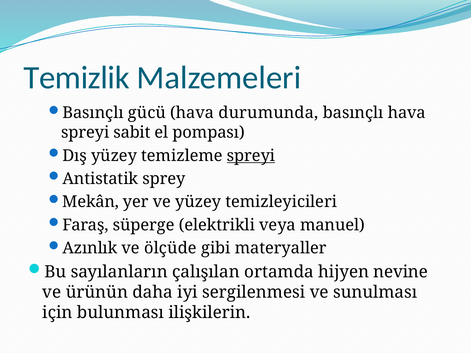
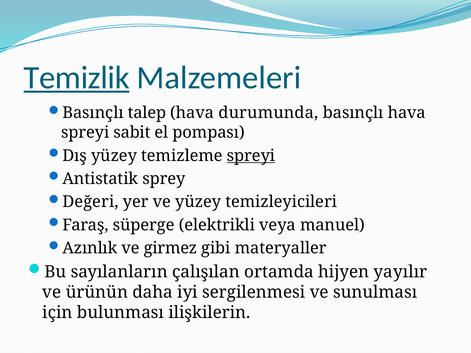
Temizlik underline: none -> present (77, 78)
gücü: gücü -> talep (147, 113)
Mekân: Mekân -> Değeri (90, 202)
ölçüde: ölçüde -> girmez (171, 248)
nevine: nevine -> yayılır (400, 272)
